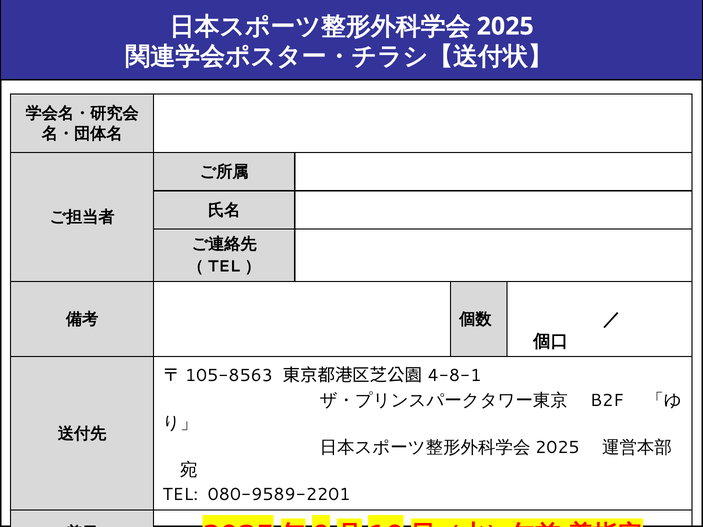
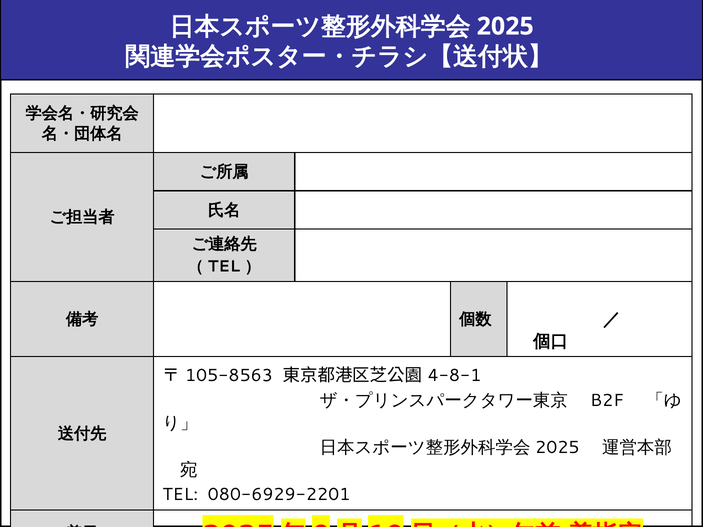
080-9589-2201: 080-9589-2201 -> 080-6929-2201 (279, 495)
